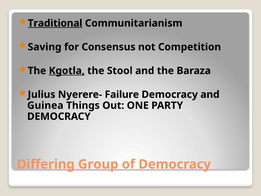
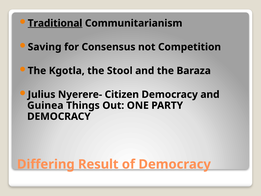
Kgotla underline: present -> none (67, 71)
Failure: Failure -> Citizen (122, 94)
Group: Group -> Result (98, 164)
